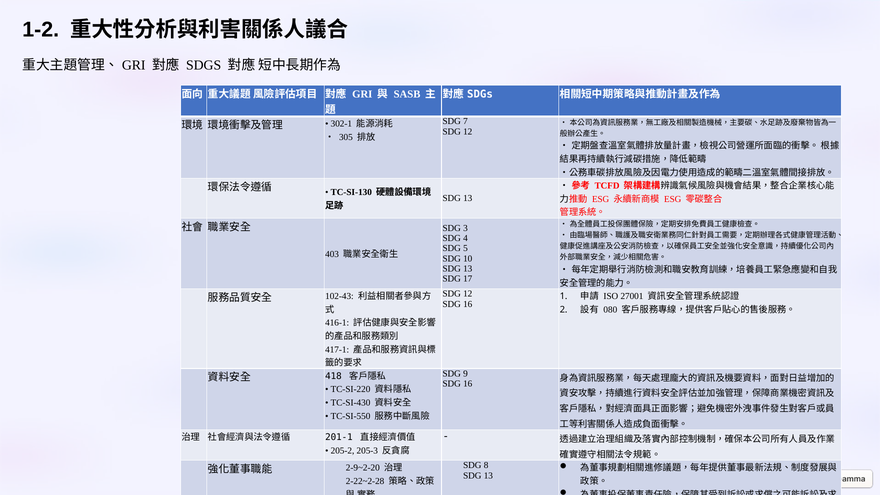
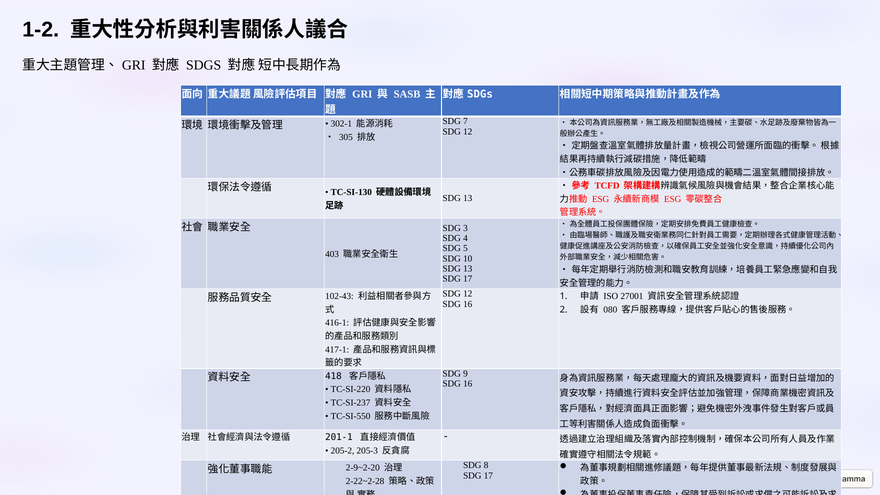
TC-SI-430: TC-SI-430 -> TC-SI-237 (351, 403)
13: 13 -> 17 (488, 476)
